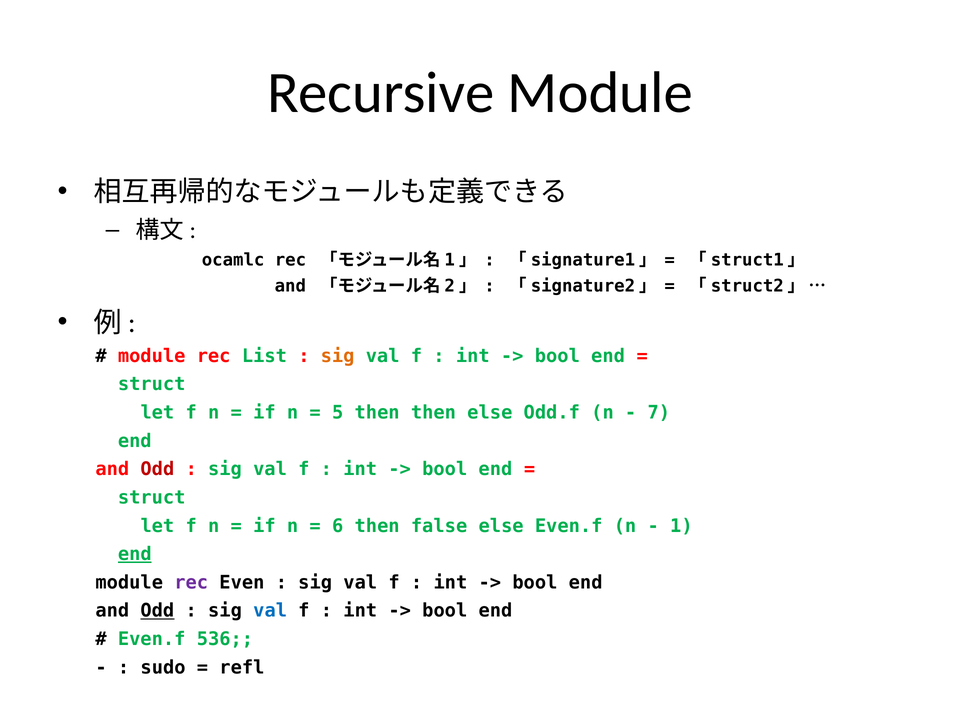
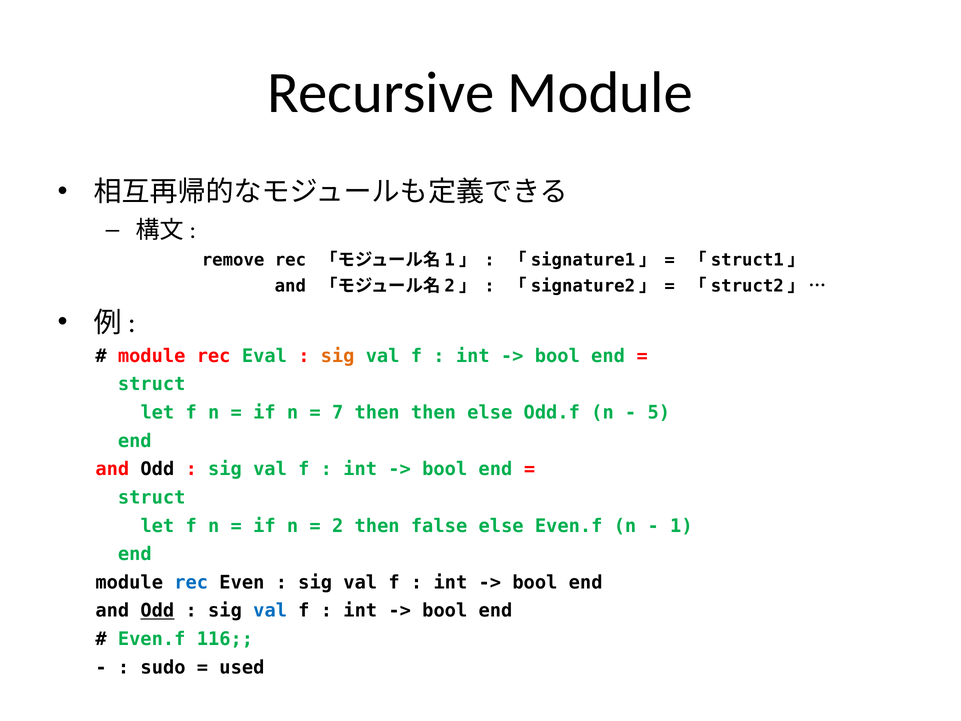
ocamlc: ocamlc -> remove (233, 260)
List: List -> Eval (264, 356)
5: 5 -> 7 (338, 412)
7: 7 -> 5 (659, 412)
Odd colour: red -> black (157, 469)
6: 6 -> 2 (338, 526)
end underline: present -> none (135, 554)
rec colour: purple -> blue (191, 582)
536: 536 -> 116 (225, 639)
refl: refl -> used (242, 667)
